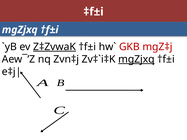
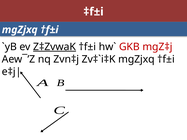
mgZjxq underline: present -> none (136, 59)
